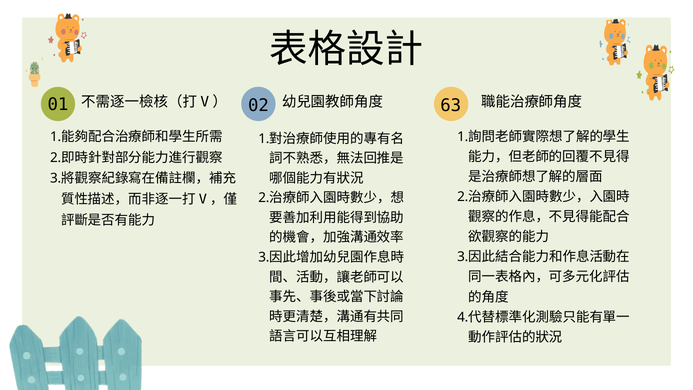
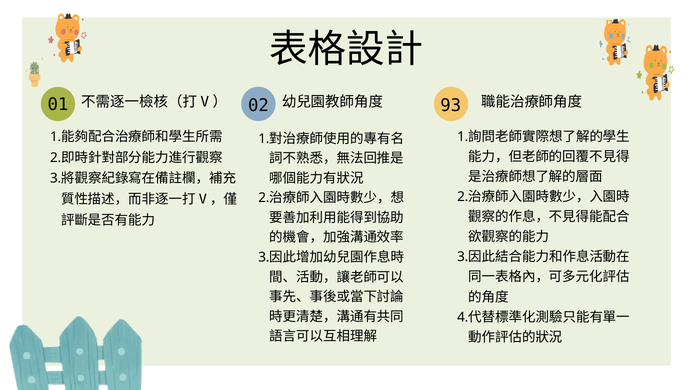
63: 63 -> 93 (451, 105)
